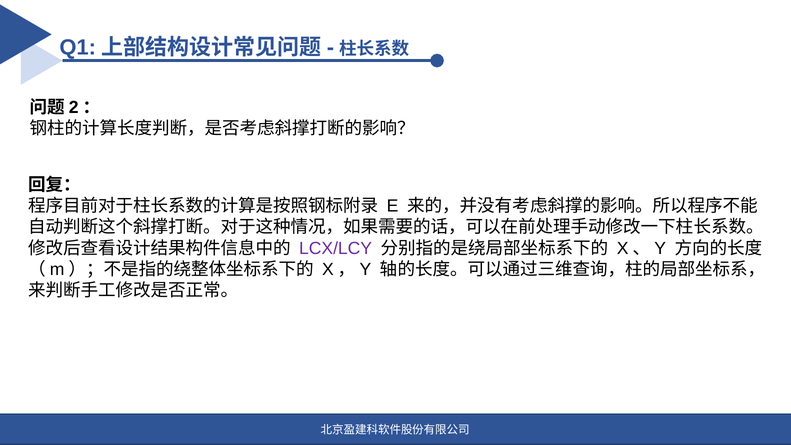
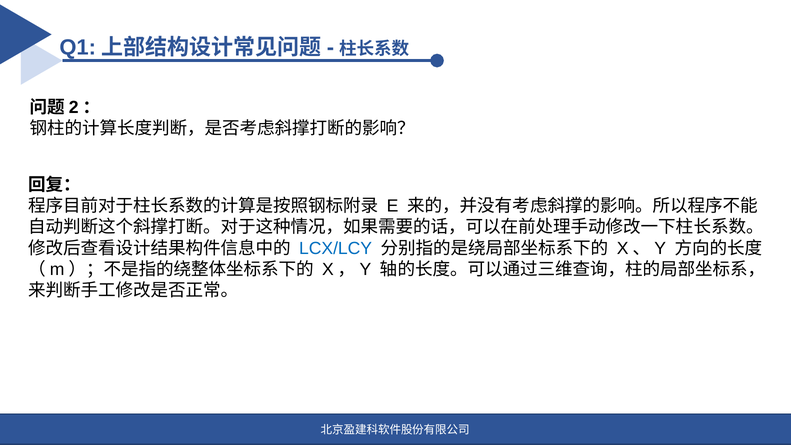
LCX/LCY colour: purple -> blue (336, 248)
